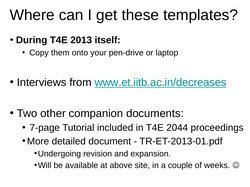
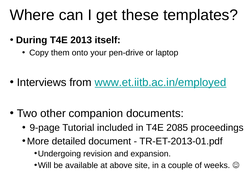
www.et.iitb.ac.in/decreases: www.et.iitb.ac.in/decreases -> www.et.iitb.ac.in/employed (161, 83)
7-page: 7-page -> 9-page (45, 128)
2044: 2044 -> 2085 (177, 128)
